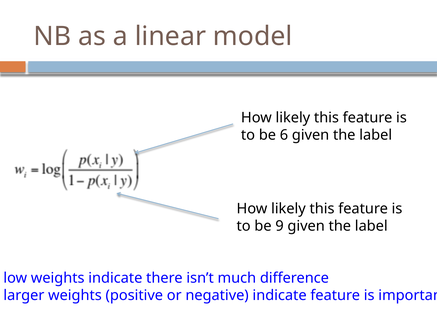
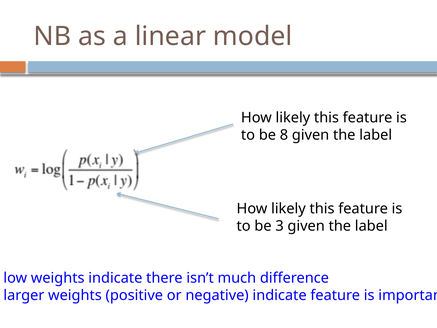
6: 6 -> 8 (284, 135)
9: 9 -> 3 (280, 226)
